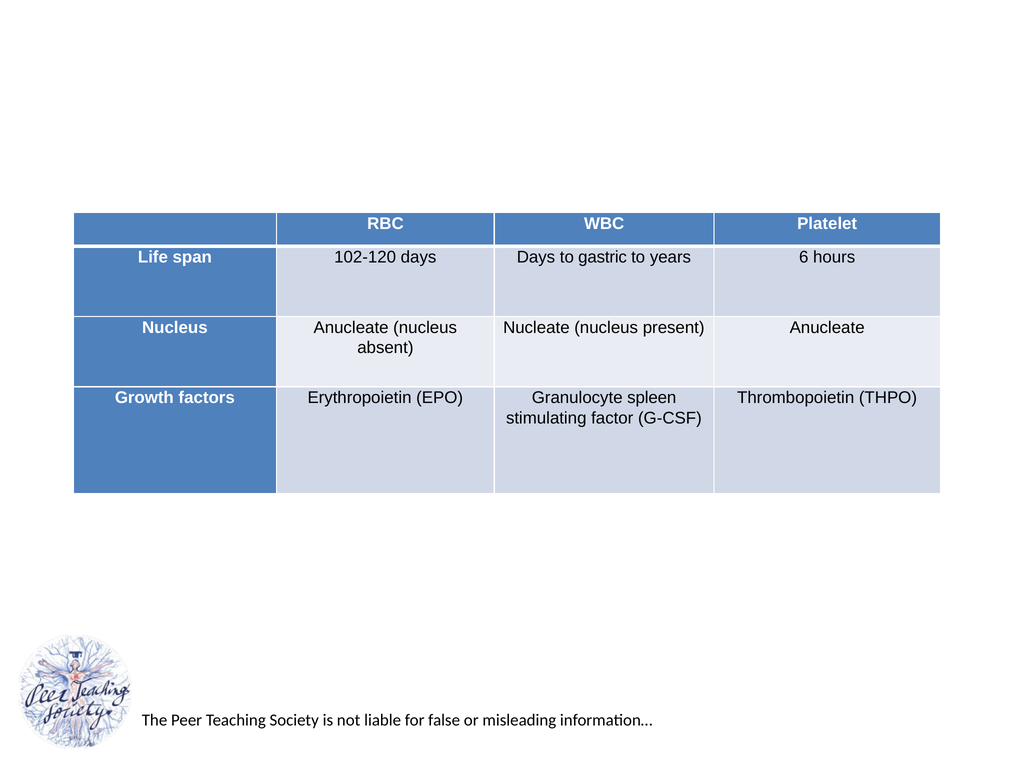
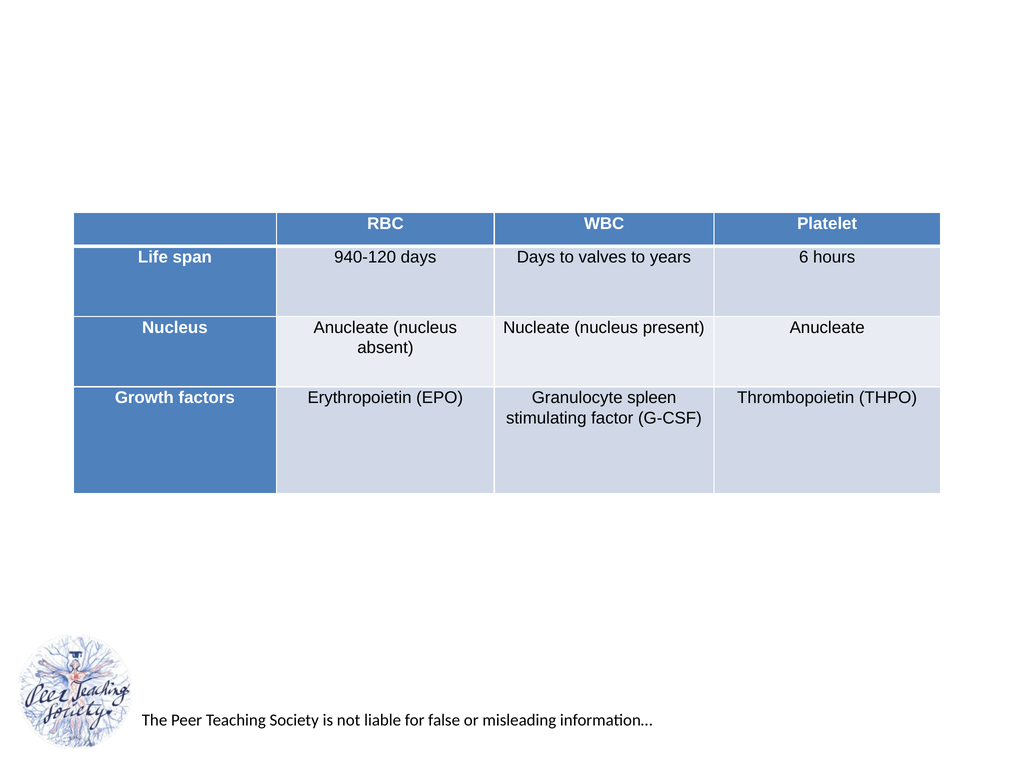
102-120: 102-120 -> 940-120 (365, 257)
gastric: gastric -> valves (602, 257)
